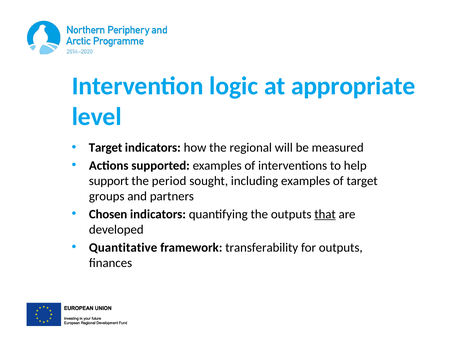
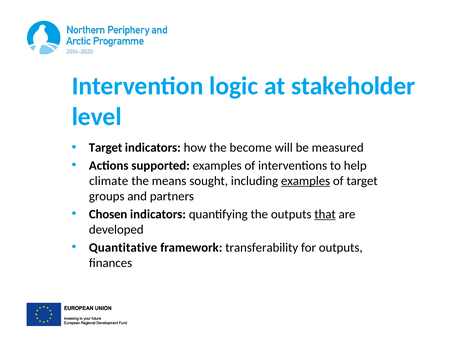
appropriate: appropriate -> stakeholder (353, 86)
regional: regional -> become (251, 147)
support: support -> climate (109, 181)
period: period -> means (169, 181)
examples underline: none -> present (306, 181)
